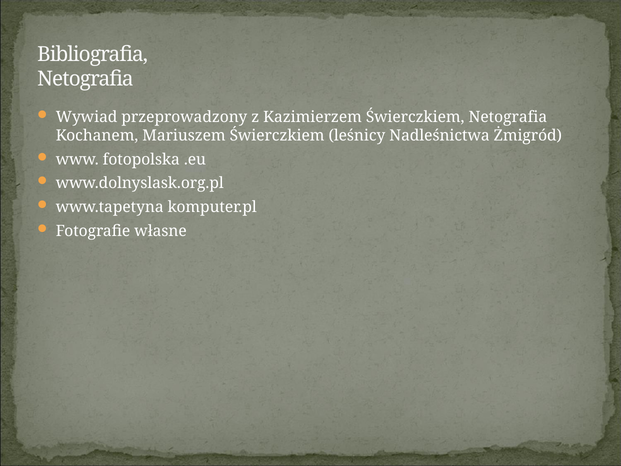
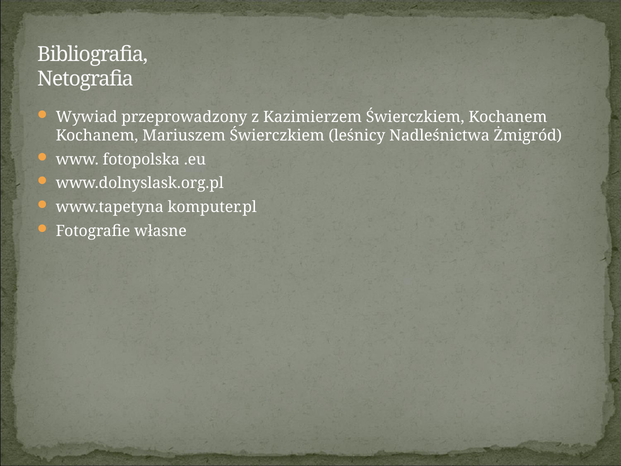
Świerczkiem Netografia: Netografia -> Kochanem (508, 117)
